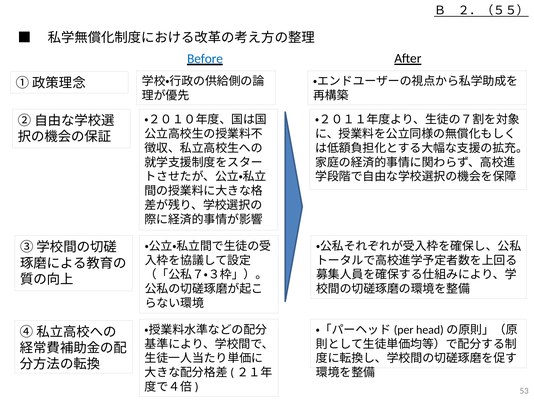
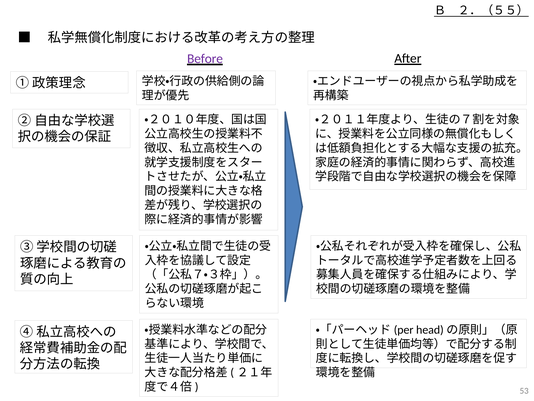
Before colour: blue -> purple (205, 59)
